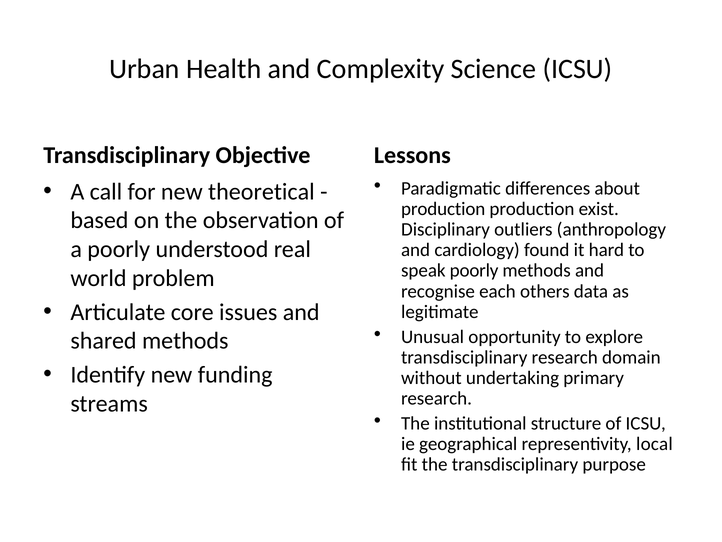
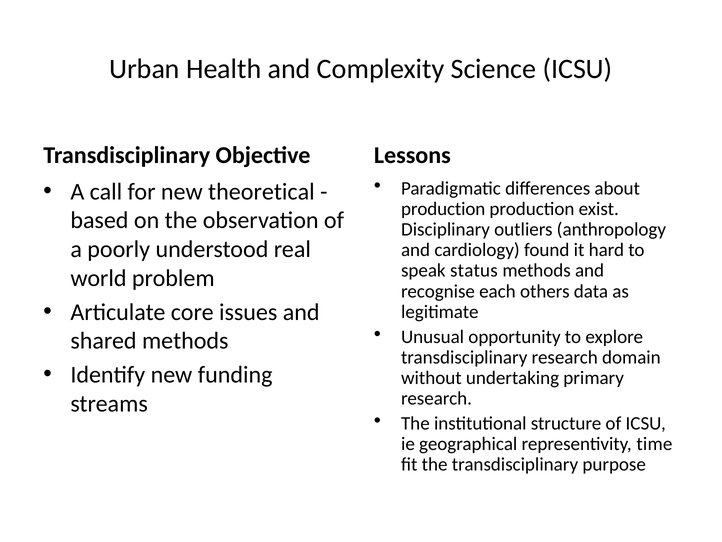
speak poorly: poorly -> status (474, 270)
local: local -> time (654, 444)
